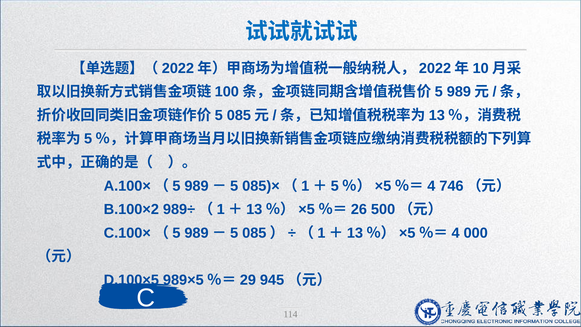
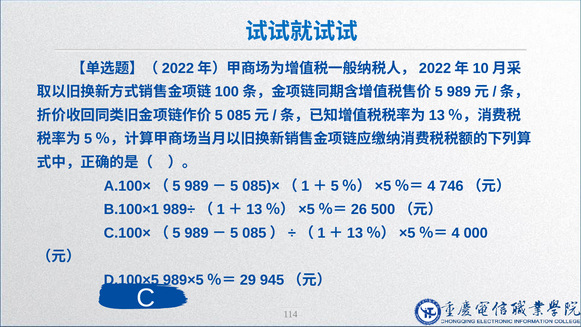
B.100×2: B.100×2 -> B.100×1 (131, 209)
